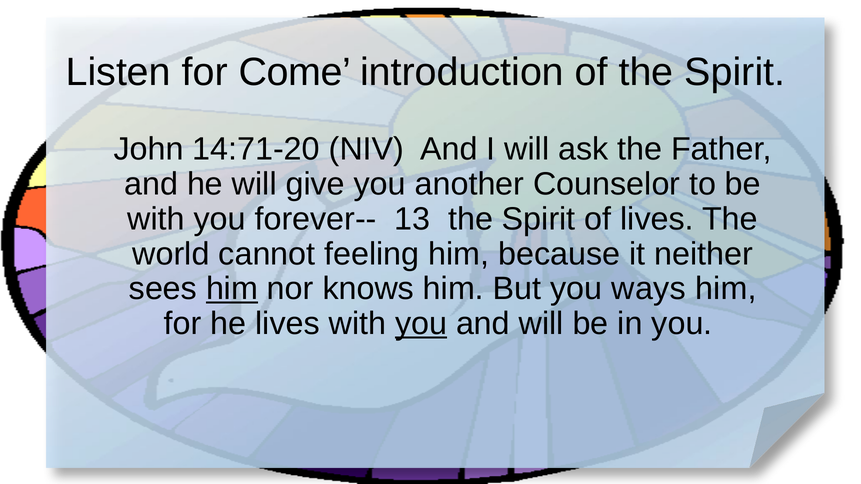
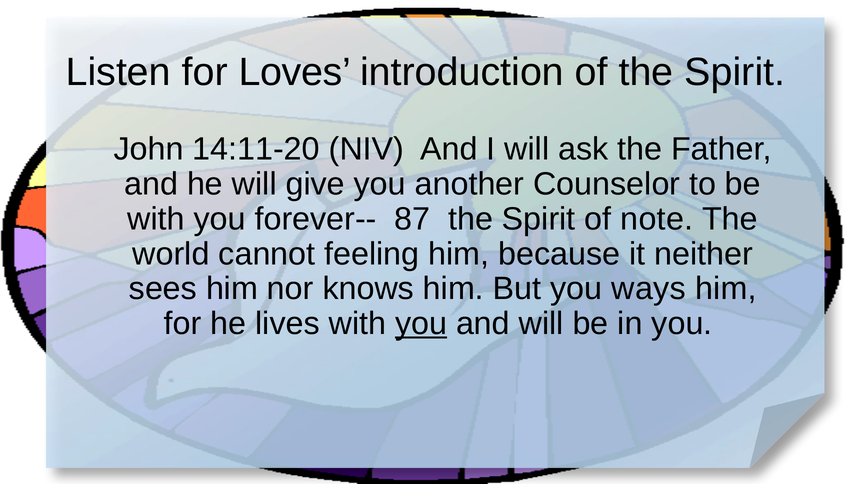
Come: Come -> Loves (295, 72)
14:71-20: 14:71-20 -> 14:11-20 (256, 149)
13: 13 -> 87 (412, 219)
of lives: lives -> note (657, 219)
him underline: present -> none (232, 289)
